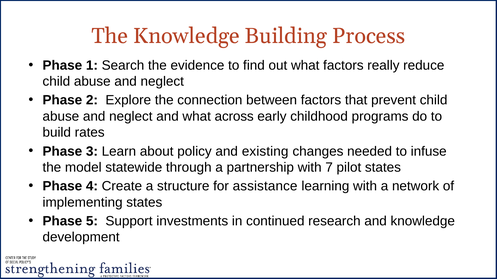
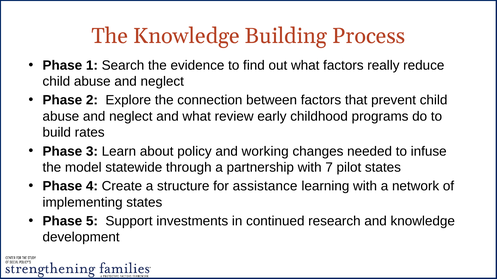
across: across -> review (234, 117)
existing: existing -> working (265, 152)
